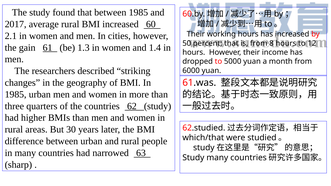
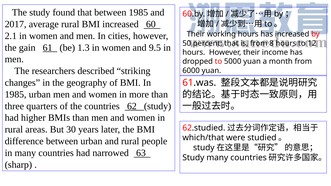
1.4: 1.4 -> 9.5 (155, 48)
